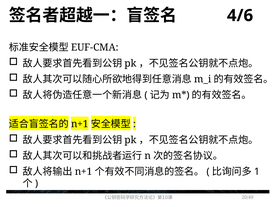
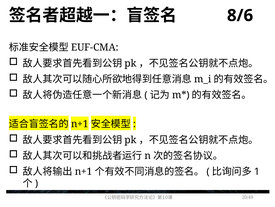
4/6: 4/6 -> 8/6 (240, 15)
